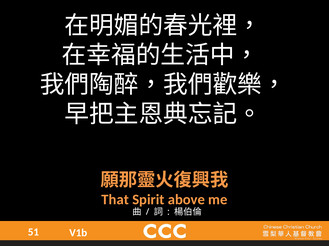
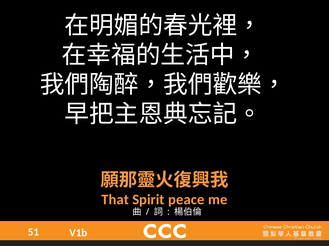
above: above -> peace (186, 200)
